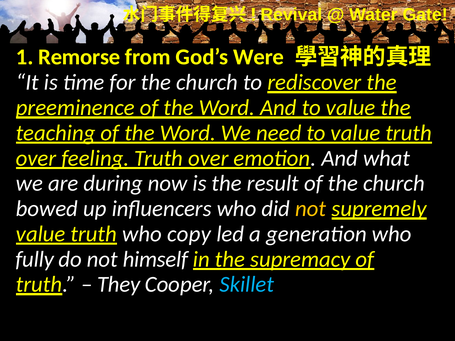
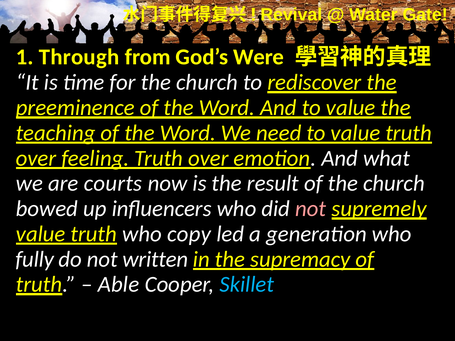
Remorse: Remorse -> Through (79, 57)
during: during -> courts (113, 184)
not colour: yellow -> pink (311, 209)
himself: himself -> written (155, 259)
They: They -> Able (118, 285)
